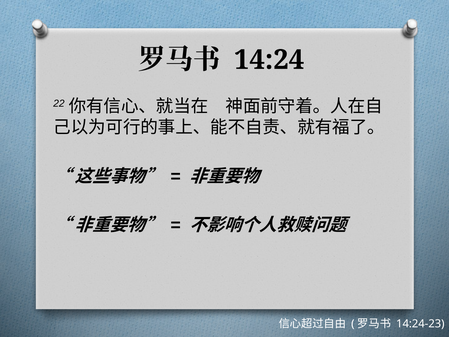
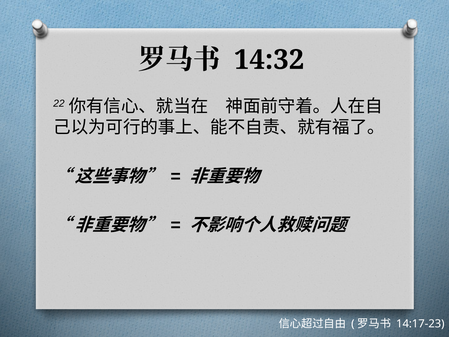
14:24: 14:24 -> 14:32 (269, 60)
14:24-23: 14:24-23 -> 14:17-23 (420, 323)
